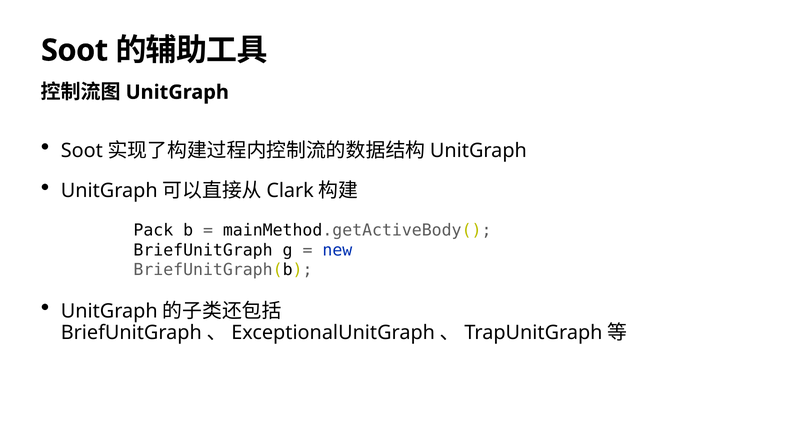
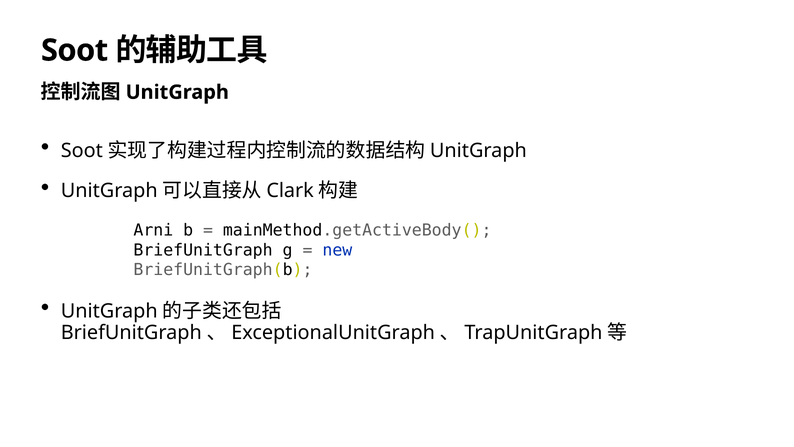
Pack: Pack -> Arni (153, 230)
